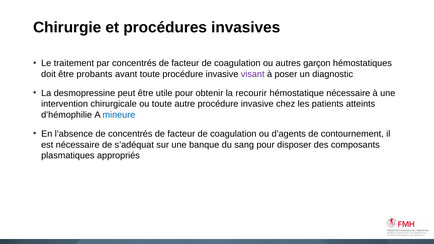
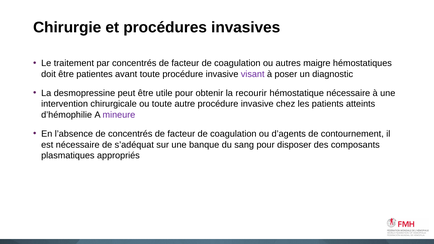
garçon: garçon -> maigre (317, 63)
probants: probants -> patientes (95, 74)
mineure colour: blue -> purple (119, 115)
